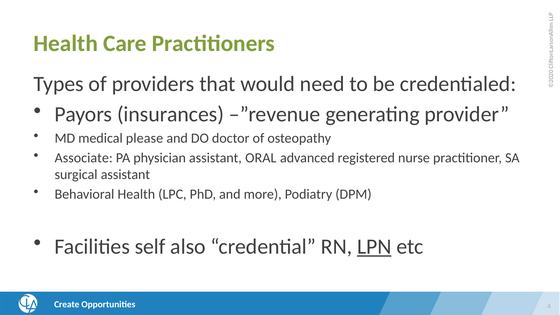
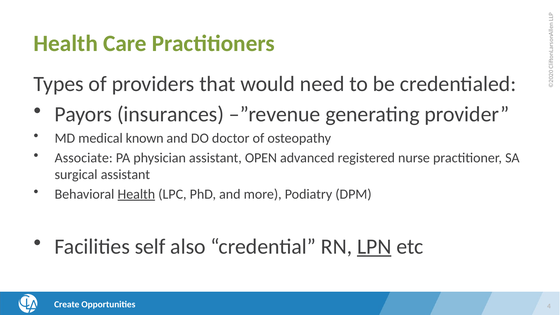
please: please -> known (145, 138)
ORAL: ORAL -> OPEN (261, 158)
Health underline: none -> present (136, 194)
